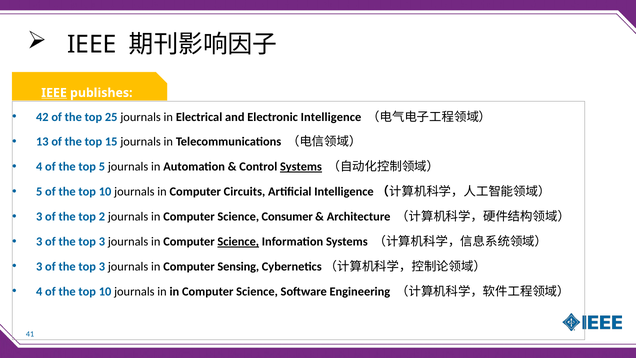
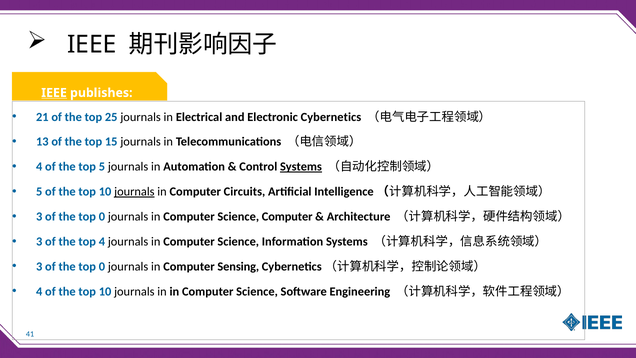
42: 42 -> 21 (42, 117)
Electronic Intelligence: Intelligence -> Cybernetics (331, 117)
journals underline: none -> present (134, 192)
2: 2 -> 0 (102, 217)
Science Consumer: Consumer -> Computer (287, 217)
3: 3 -> 4 (102, 241)
Science underline: present -> none (238, 241)
3: 3 -> 0 (102, 266)
